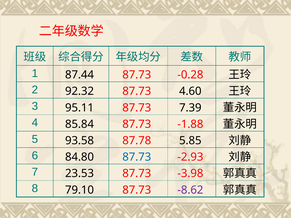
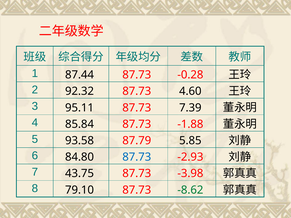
87.78: 87.78 -> 87.79 (137, 141)
23.53: 23.53 -> 43.75 (79, 174)
-8.62 colour: purple -> green (190, 190)
